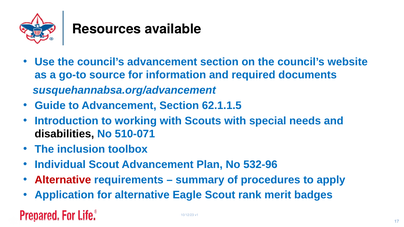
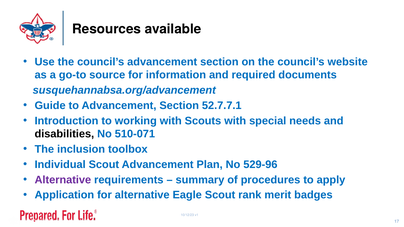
62.1.1.5: 62.1.1.5 -> 52.7.7.1 (222, 106)
532-96: 532-96 -> 529-96 (260, 165)
Alternative colour: red -> purple (63, 180)
